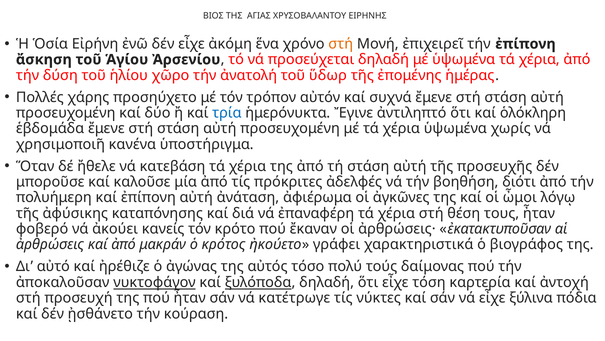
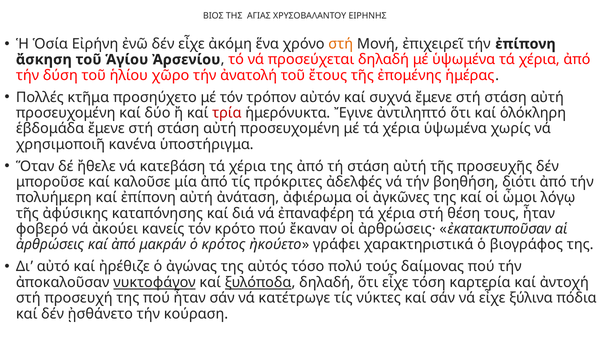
ὕδωρ: ὕδωρ -> ἔτους (328, 75)
χάρης: χάρης -> κτῆμα (88, 97)
τρία colour: blue -> red (227, 113)
